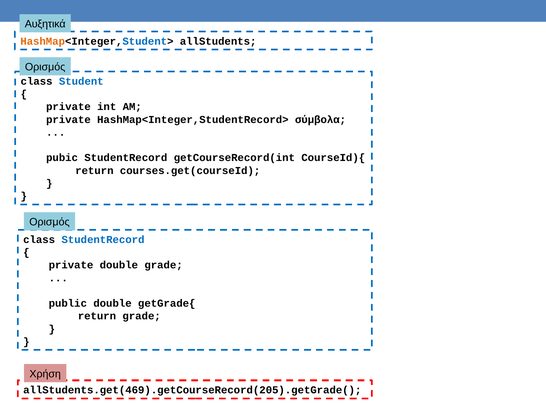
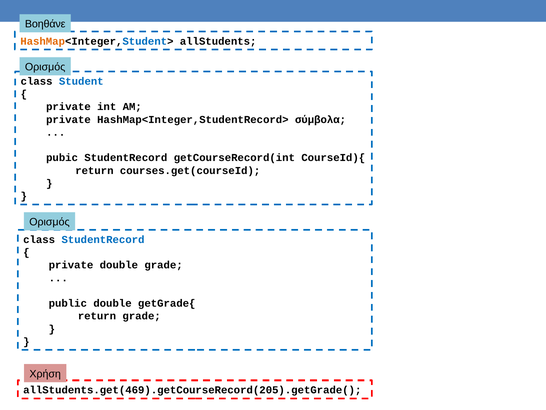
Αυξητικά: Αυξητικά -> Βοηθάνε (45, 24)
